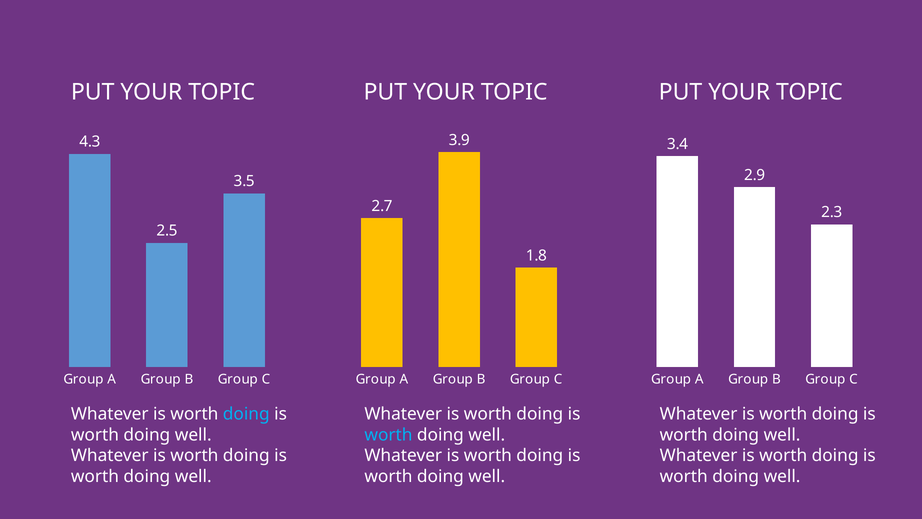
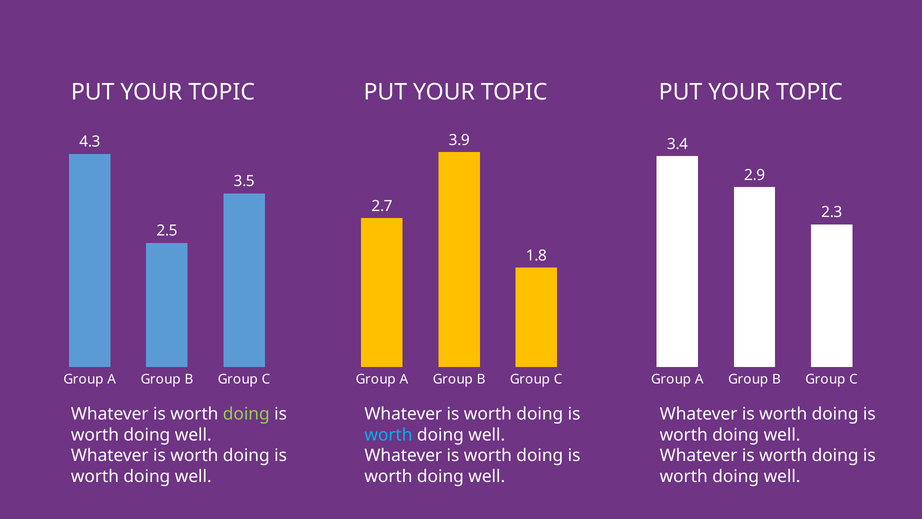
doing colour: light blue -> light green (246, 414)
